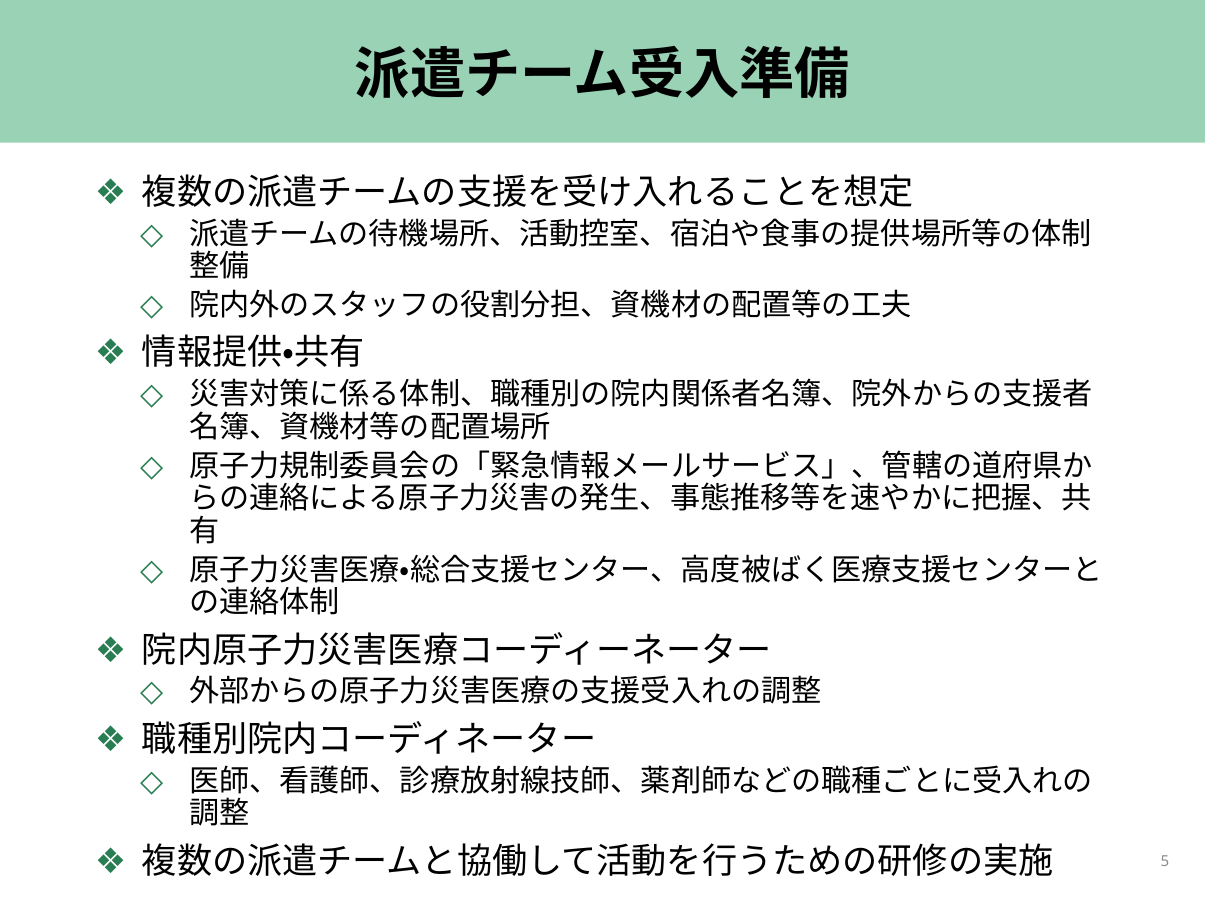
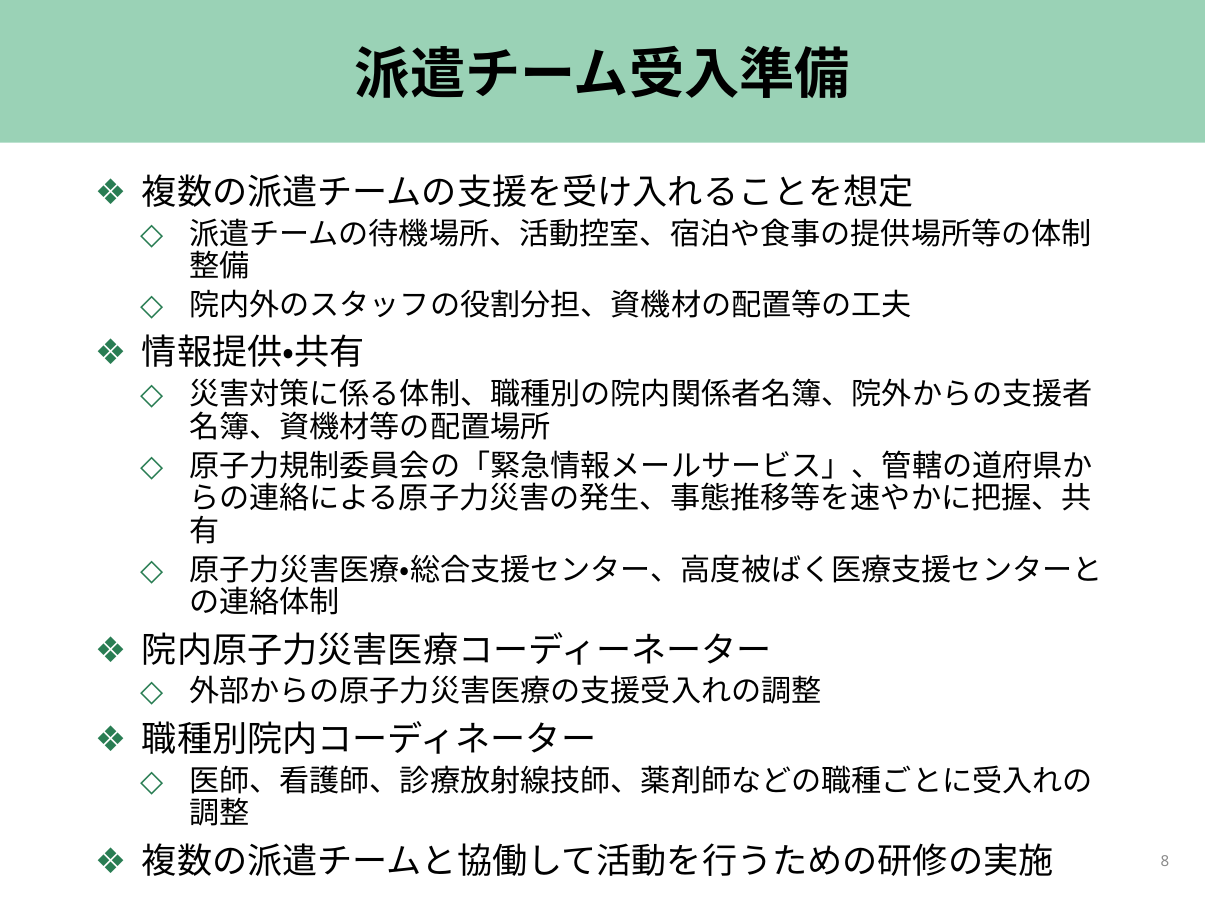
5: 5 -> 8 (1165, 862)
